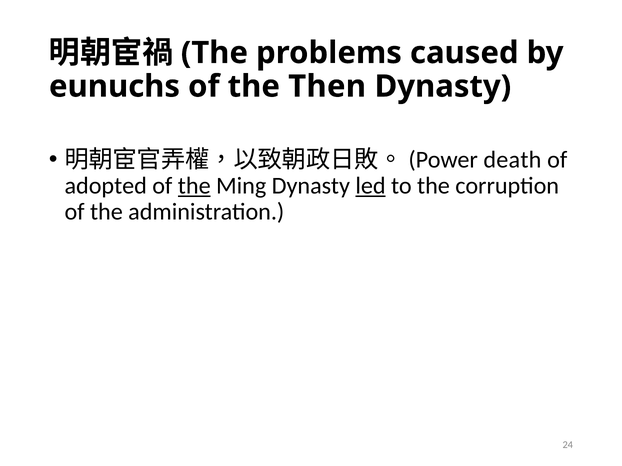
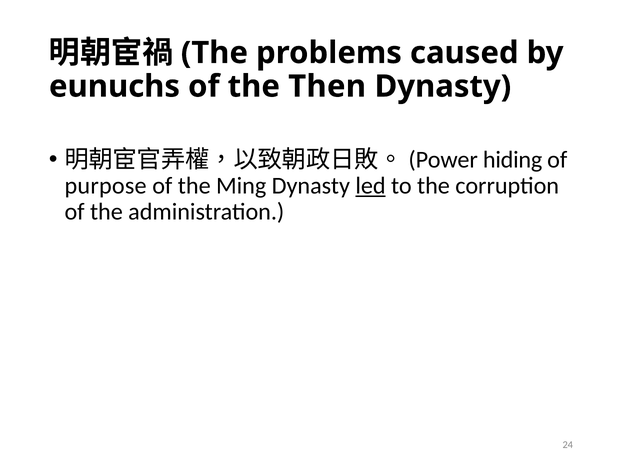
death: death -> hiding (513, 160)
adopted: adopted -> purpose (106, 186)
the underline: present -> none (194, 186)
